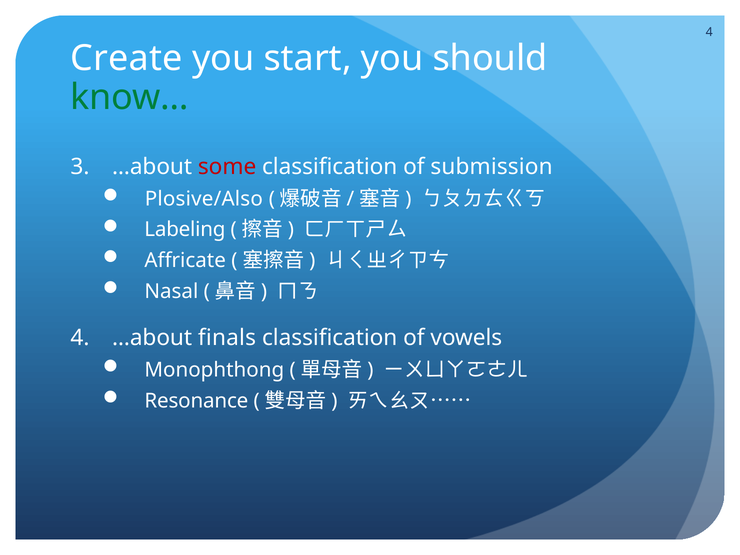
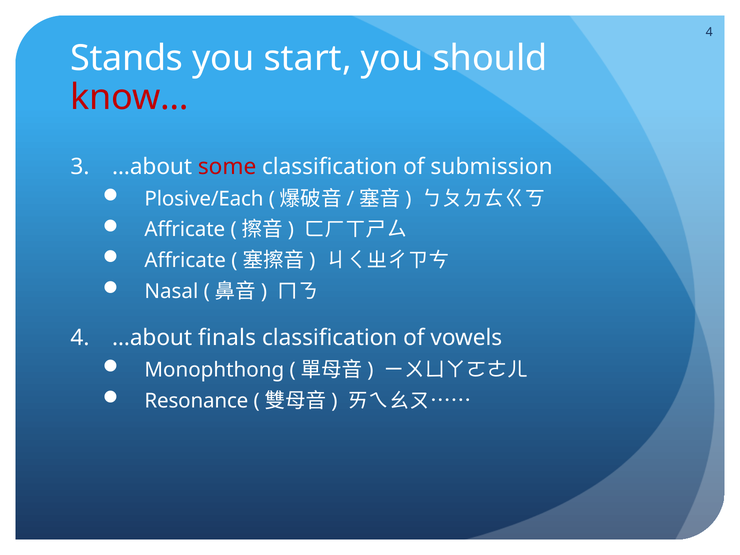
Create: Create -> Stands (127, 59)
know… colour: green -> red (130, 97)
Plosive/Also: Plosive/Also -> Plosive/Each (204, 199)
Labeling: Labeling -> Affricate (185, 230)
